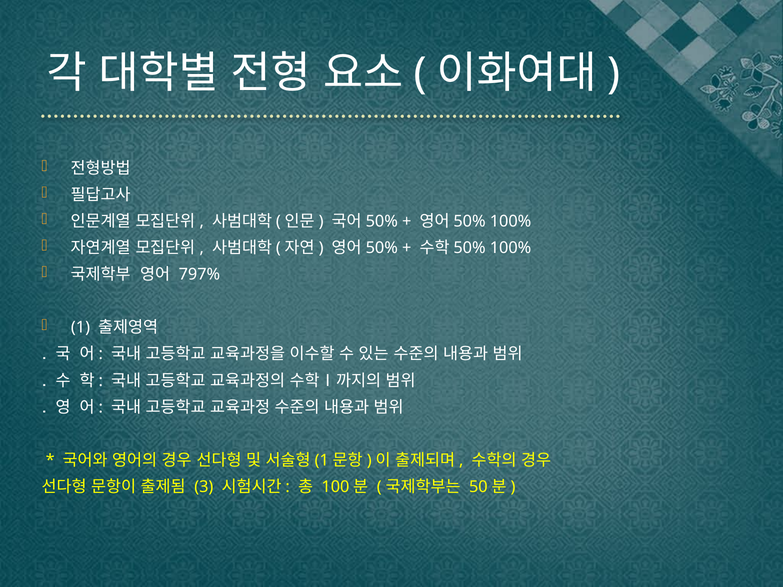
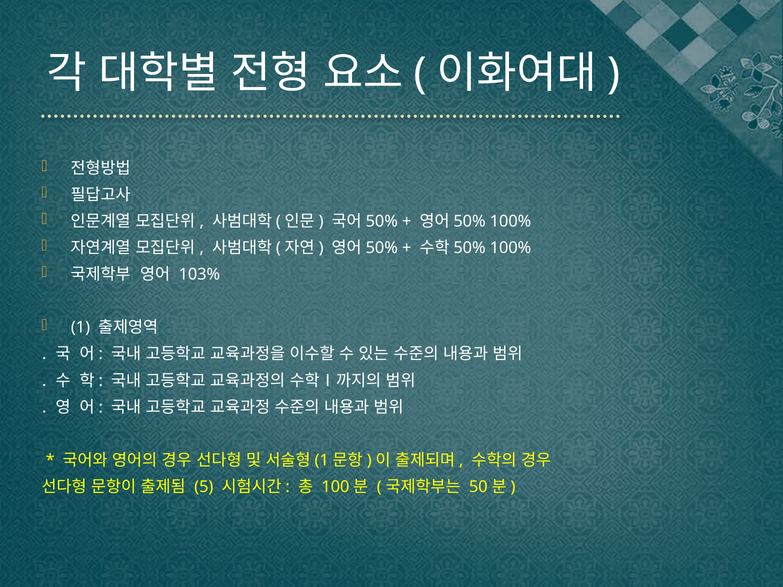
797%: 797% -> 103% (199, 275)
3: 3 -> 5 (204, 487)
